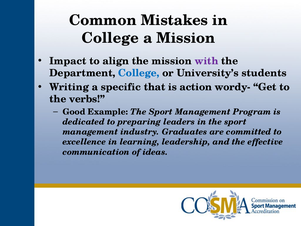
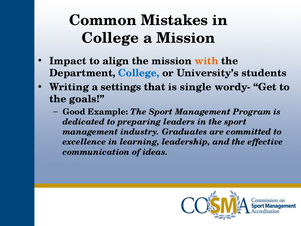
with colour: purple -> orange (207, 61)
specific: specific -> settings (121, 87)
action: action -> single (196, 87)
verbs: verbs -> goals (87, 99)
